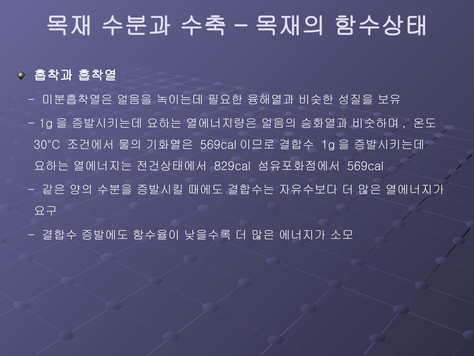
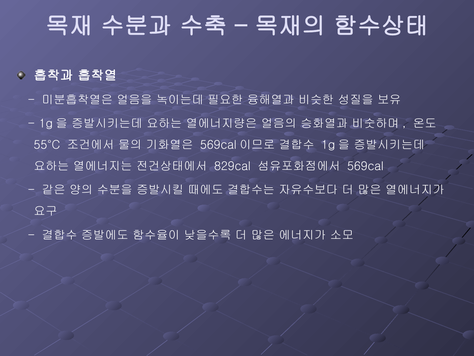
30°C: 30°C -> 55°C (47, 145)
